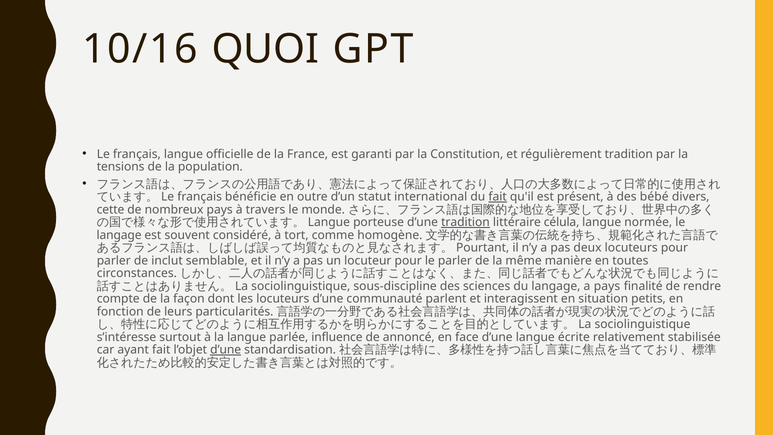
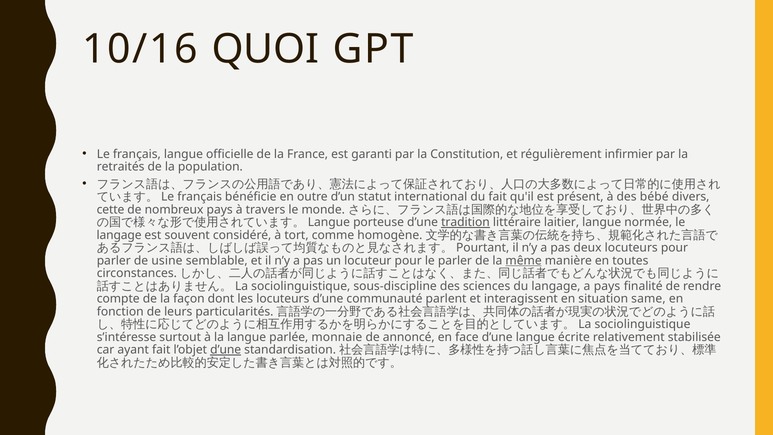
régulièrement tradition: tradition -> infirmier (629, 154)
tensions: tensions -> retraités (121, 167)
fait underline: present -> none (498, 197)
célula: célula -> laitier (562, 222)
inclut: inclut -> usine (167, 261)
même underline: none -> present (524, 261)
petits: petits -> same (648, 299)
influence: influence -> monnaie (337, 337)
